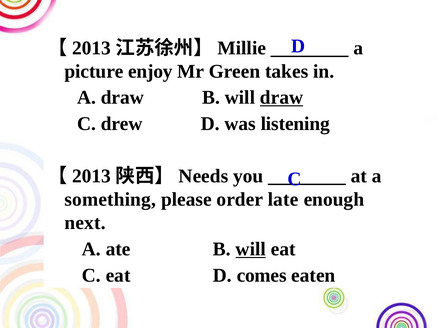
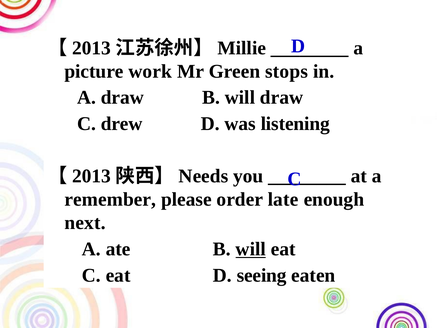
enjoy: enjoy -> work (150, 71)
takes: takes -> stops (287, 71)
draw underline: present -> none (282, 97)
something: something -> remember (110, 199)
comes: comes -> seeing (262, 275)
